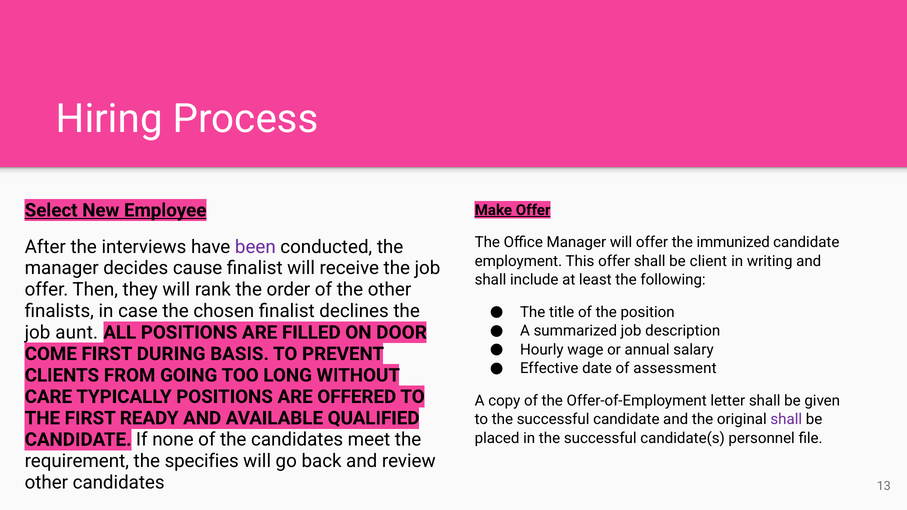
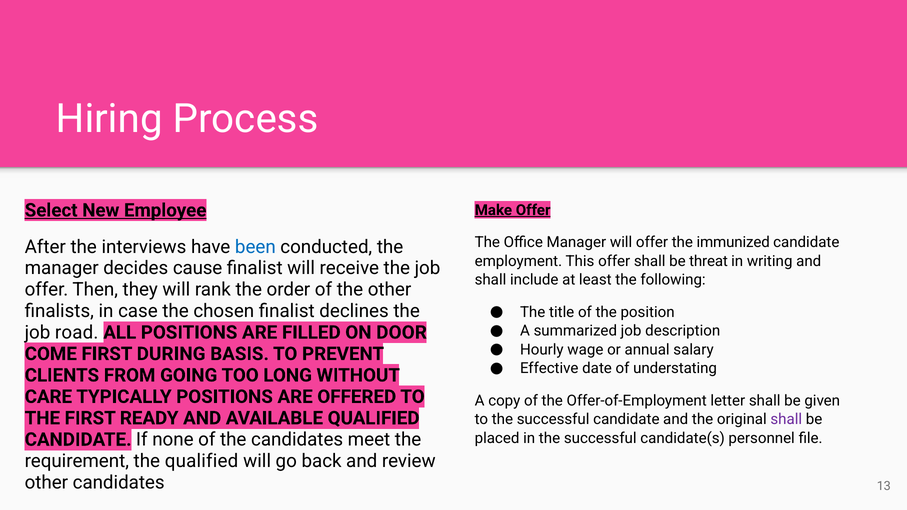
been colour: purple -> blue (255, 247)
client: client -> threat (709, 261)
aunt: aunt -> road (77, 333)
assessment: assessment -> understating (675, 369)
the specifies: specifies -> qualified (202, 461)
